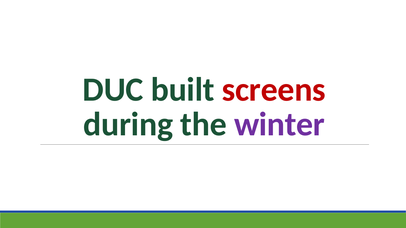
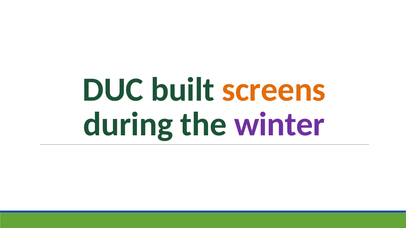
screens colour: red -> orange (274, 90)
